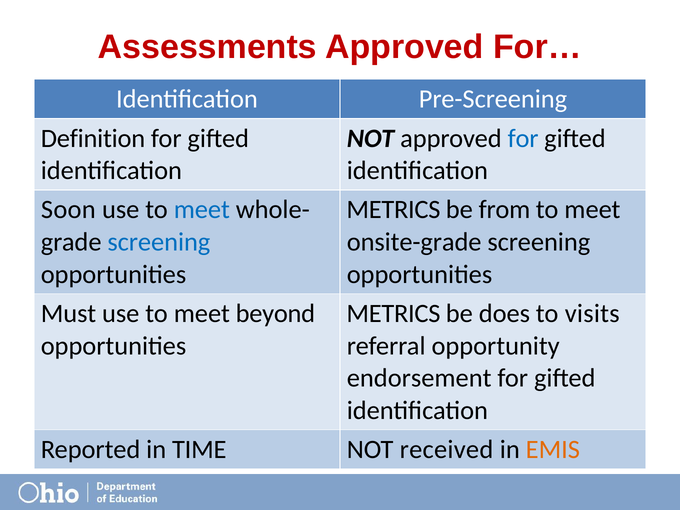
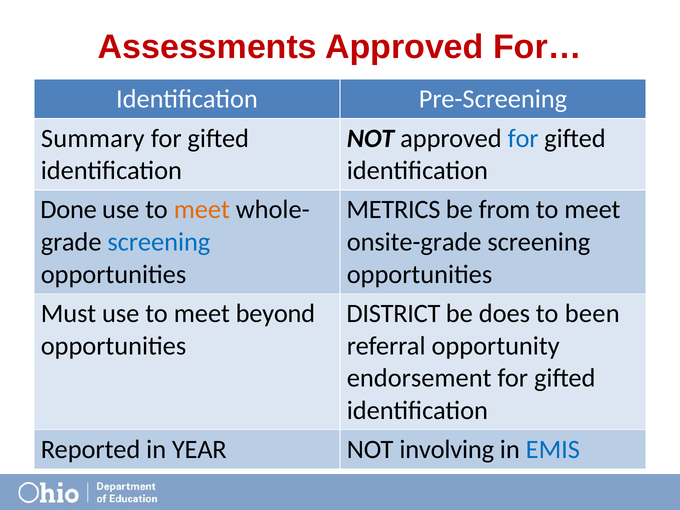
Definition: Definition -> Summary (93, 138)
Soon: Soon -> Done (69, 210)
meet colour: blue -> orange (202, 210)
METRICS: METRICS -> DISTRICT (393, 314)
visits: visits -> been (592, 314)
TIME: TIME -> YEAR (199, 450)
received: received -> involving (447, 450)
EMIS colour: orange -> blue (553, 450)
